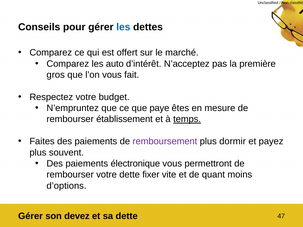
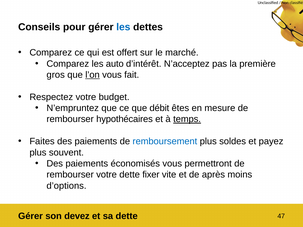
l’on underline: none -> present (93, 75)
paye: paye -> débit (159, 108)
établissement: établissement -> hypothécaires (125, 119)
remboursement colour: purple -> blue (165, 142)
dormir: dormir -> soldes (233, 142)
électronique: électronique -> économisés (135, 164)
quant: quant -> après (213, 175)
